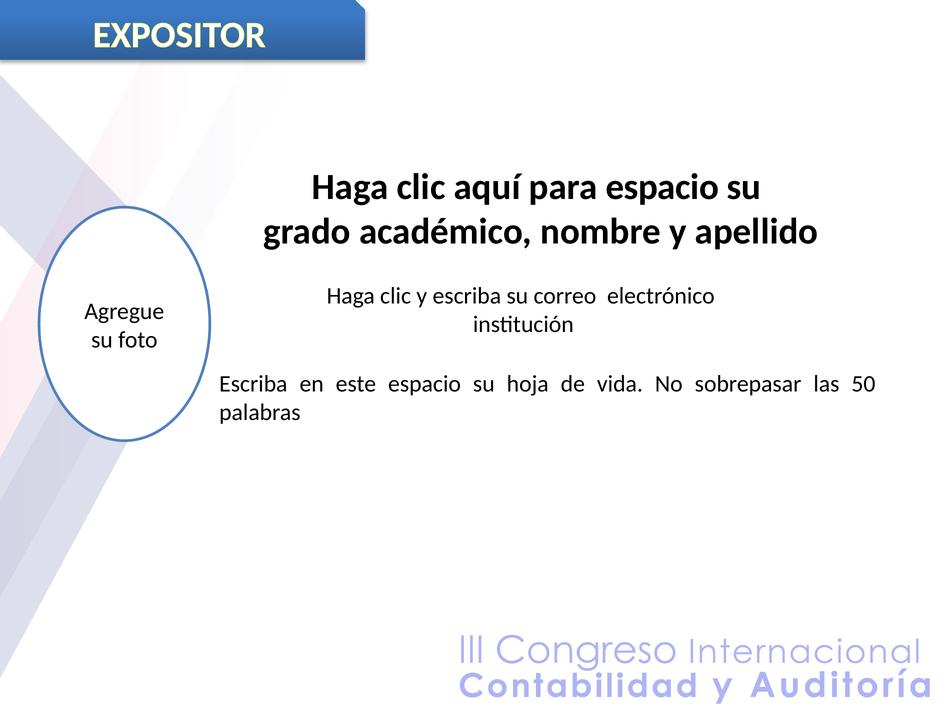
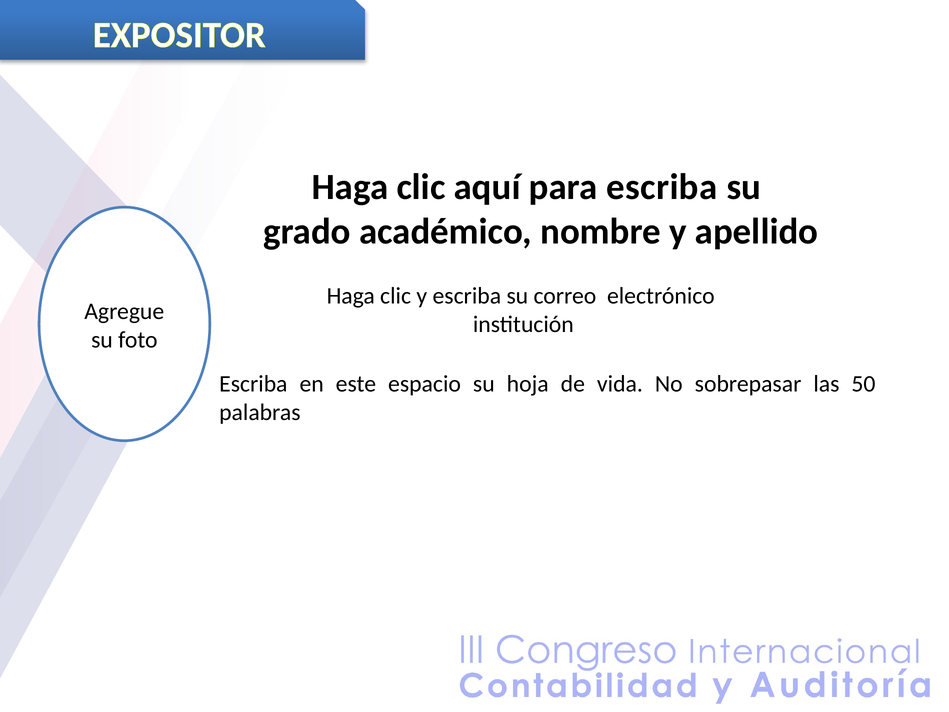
para espacio: espacio -> escriba (662, 187)
